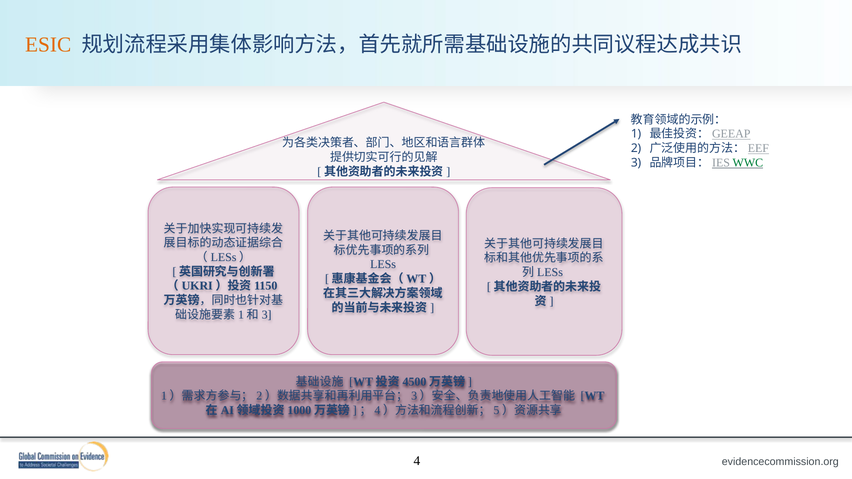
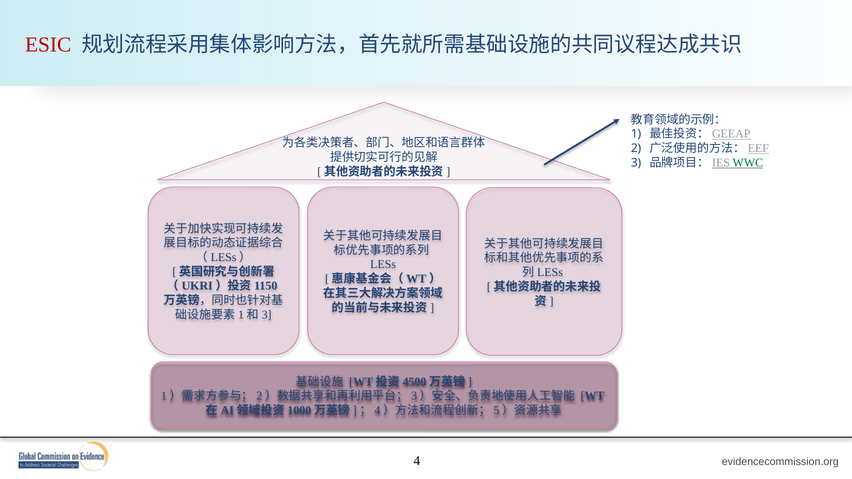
ESIC colour: orange -> red (48, 45)
